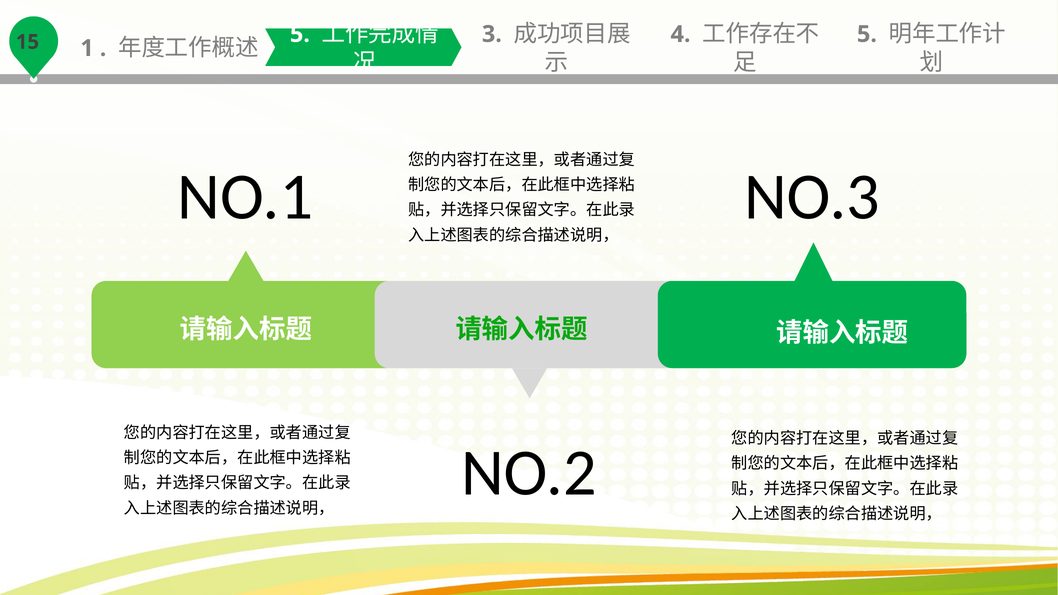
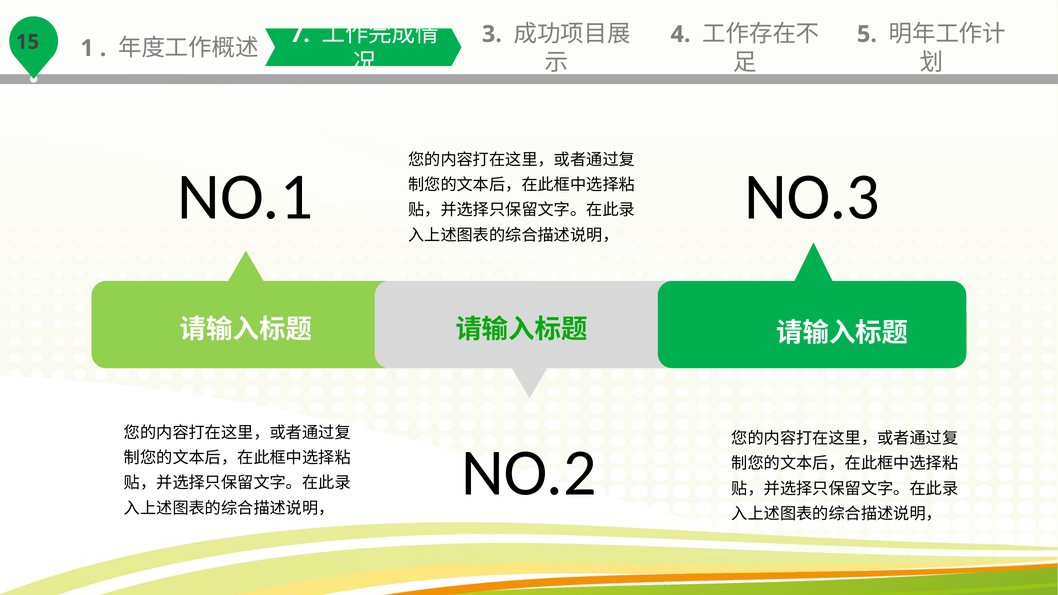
5: 5 -> 7 (300, 34)
